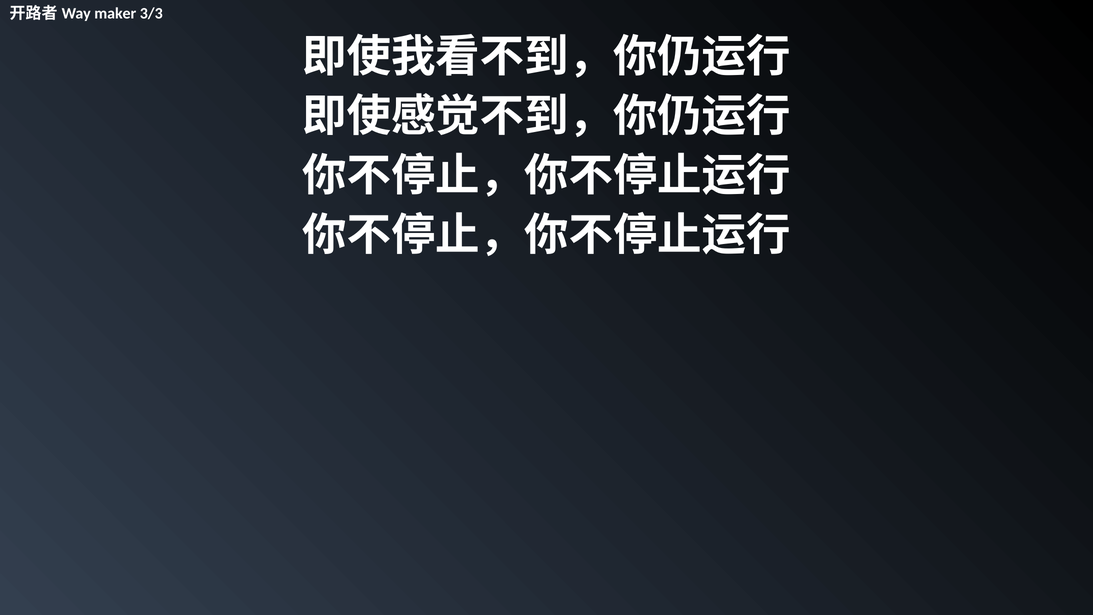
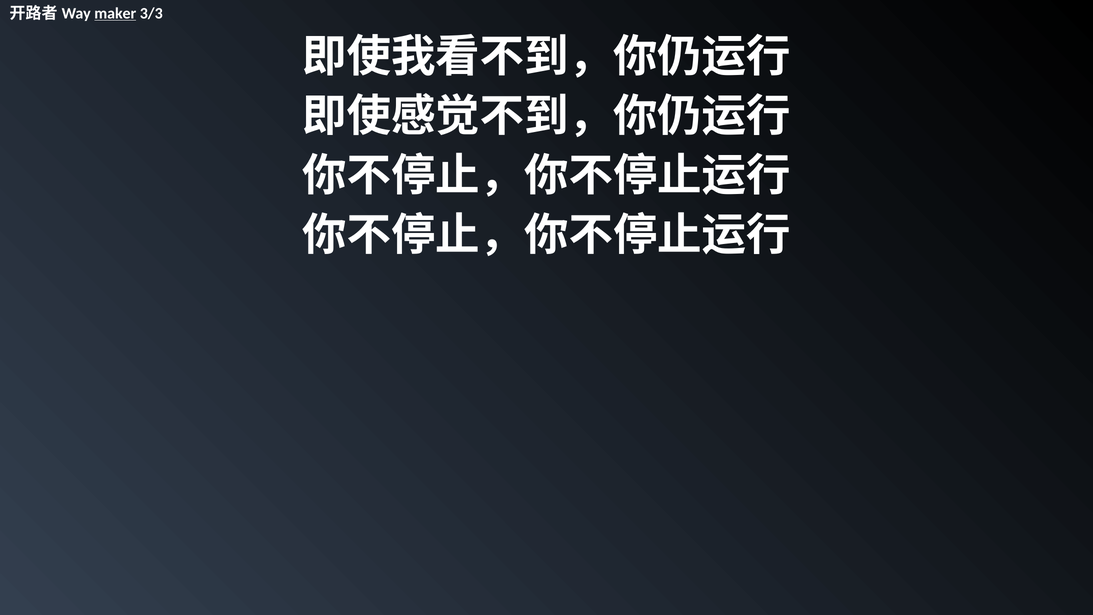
maker underline: none -> present (115, 13)
